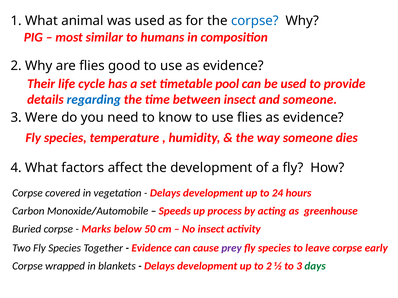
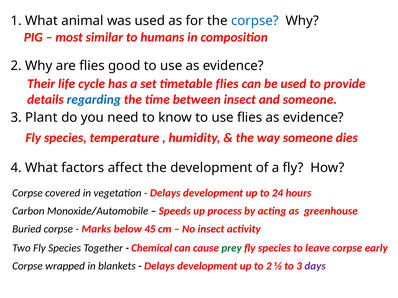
timetable pool: pool -> flies (227, 84)
Were: Were -> Plant (41, 118)
50: 50 -> 45 (150, 229)
Evidence: Evidence -> Chemical (152, 248)
prey colour: purple -> green (232, 248)
days colour: green -> purple (315, 266)
